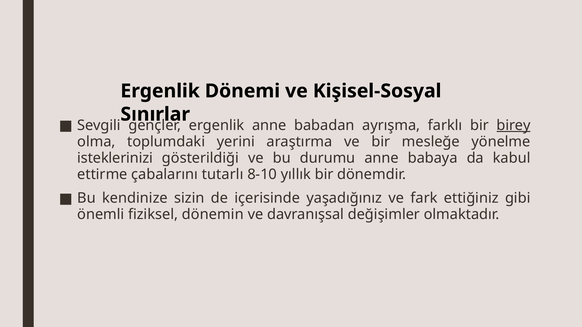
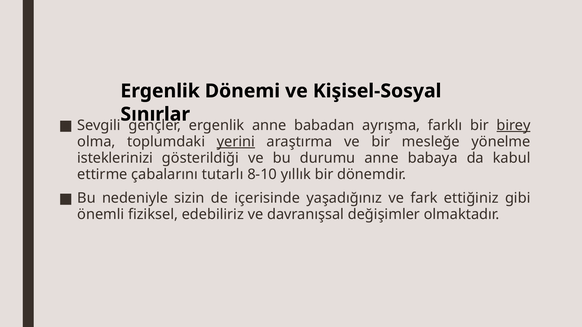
yerini underline: none -> present (236, 142)
kendinize: kendinize -> nedeniyle (135, 198)
dönemin: dönemin -> edebiliriz (213, 215)
